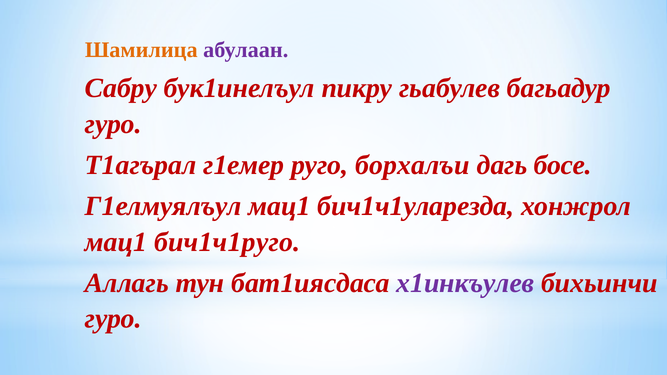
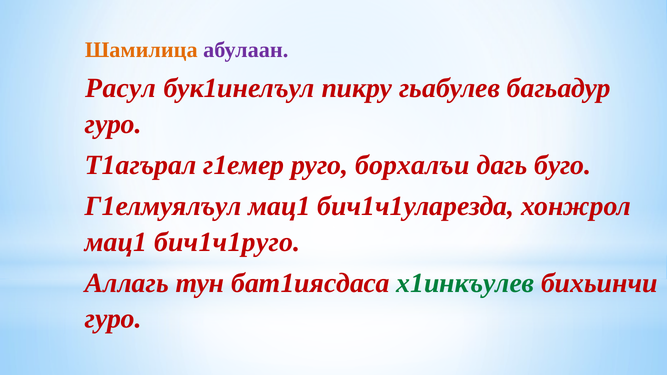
Сабру: Сабру -> Расул (121, 88)
босе: босе -> буго (563, 165)
х1инкъулев colour: purple -> green (465, 283)
